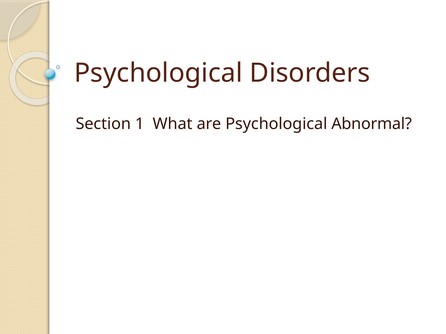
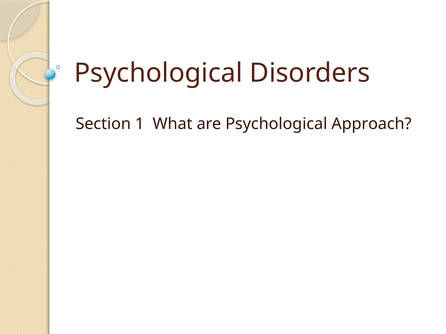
Abnormal: Abnormal -> Approach (372, 124)
